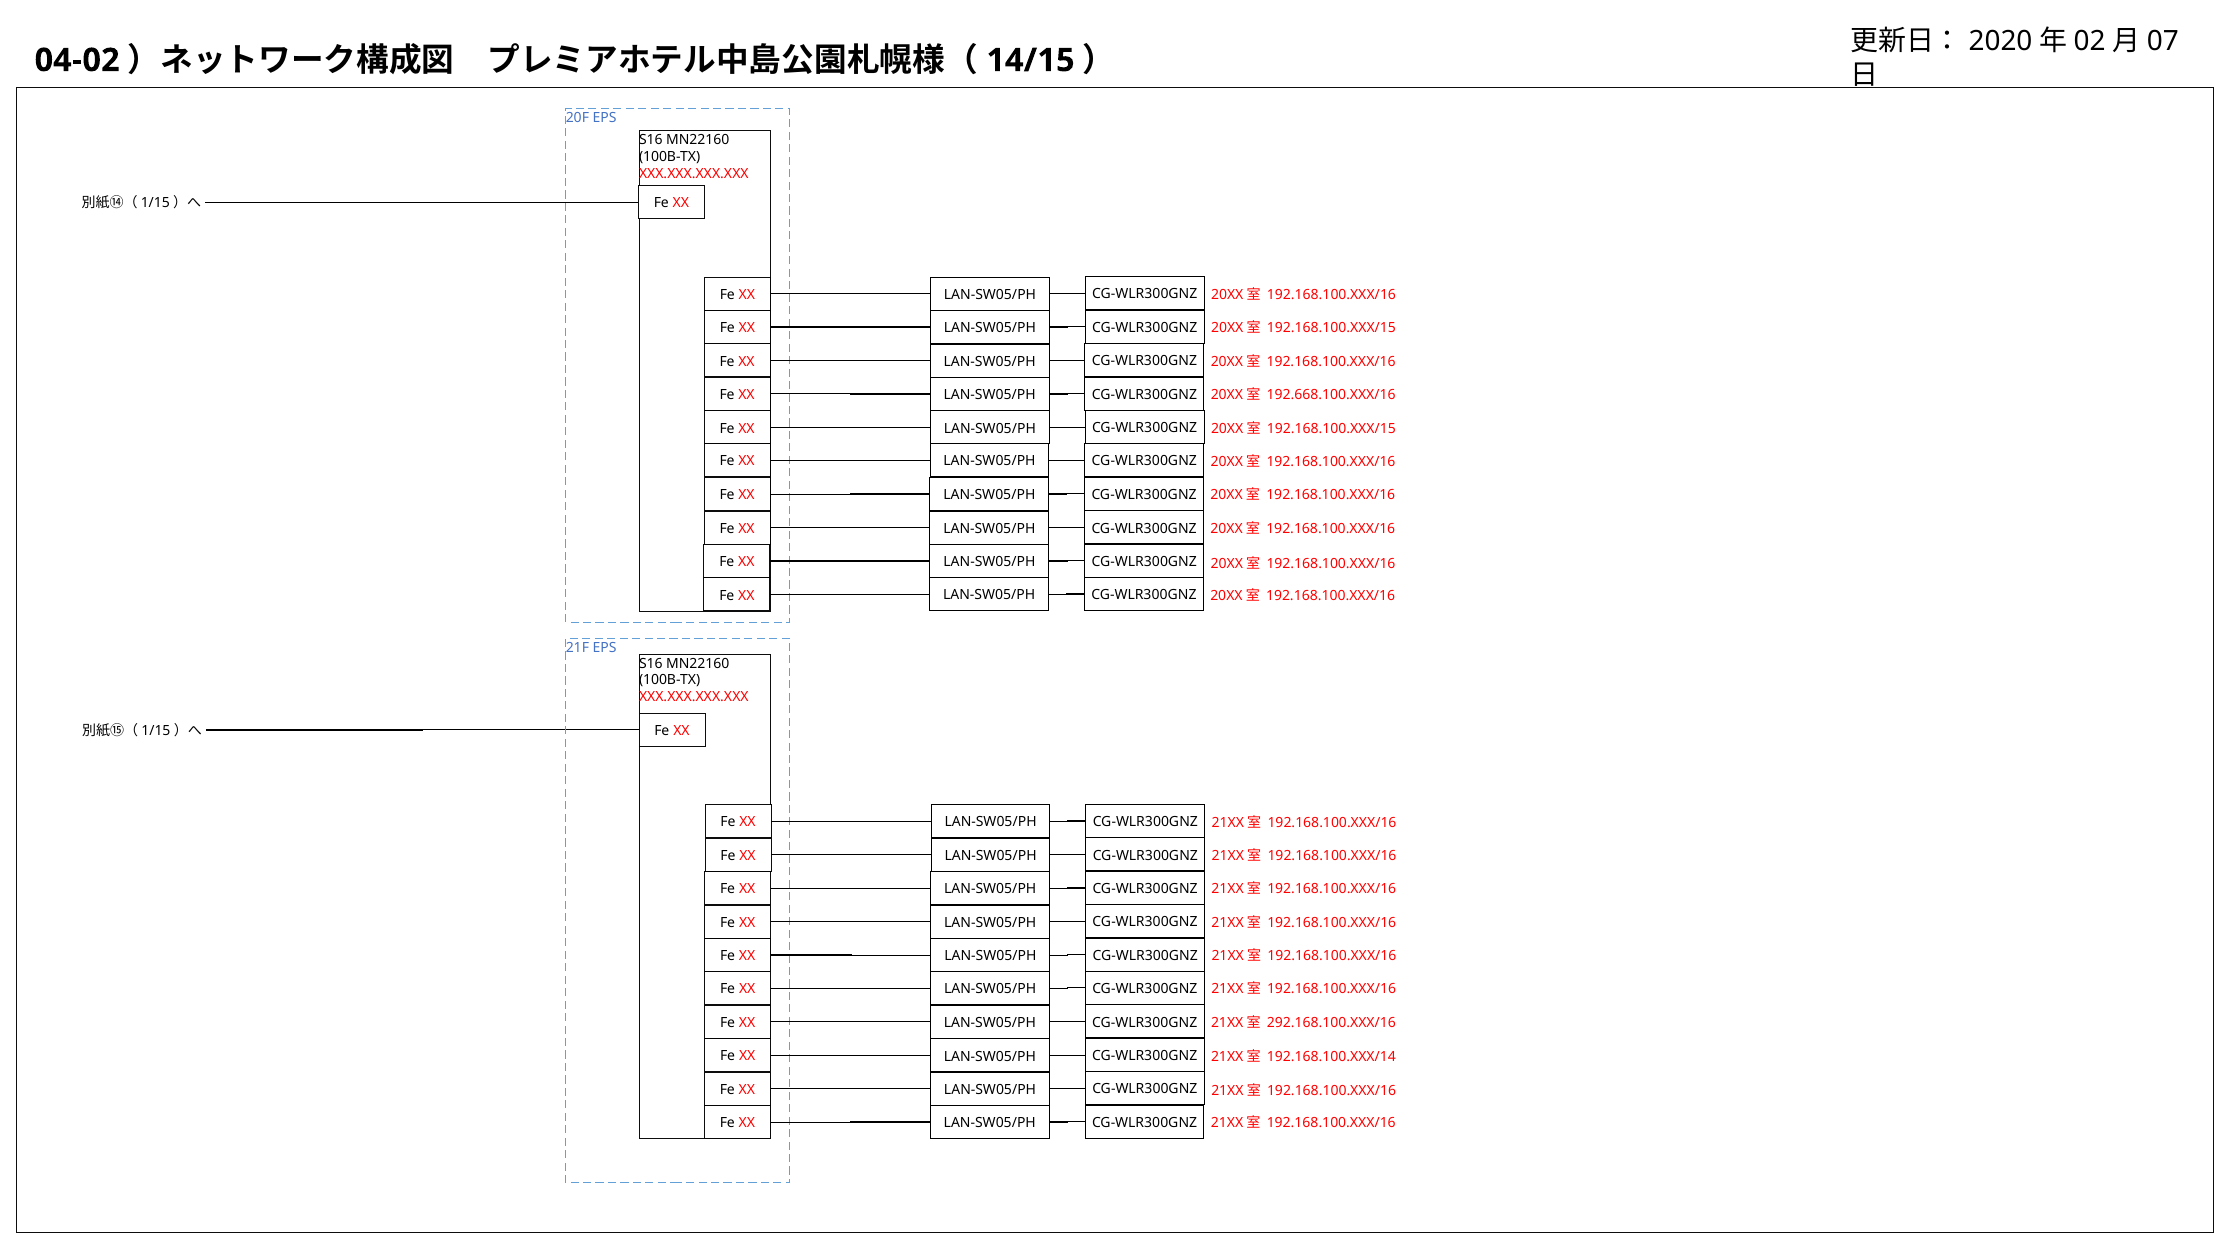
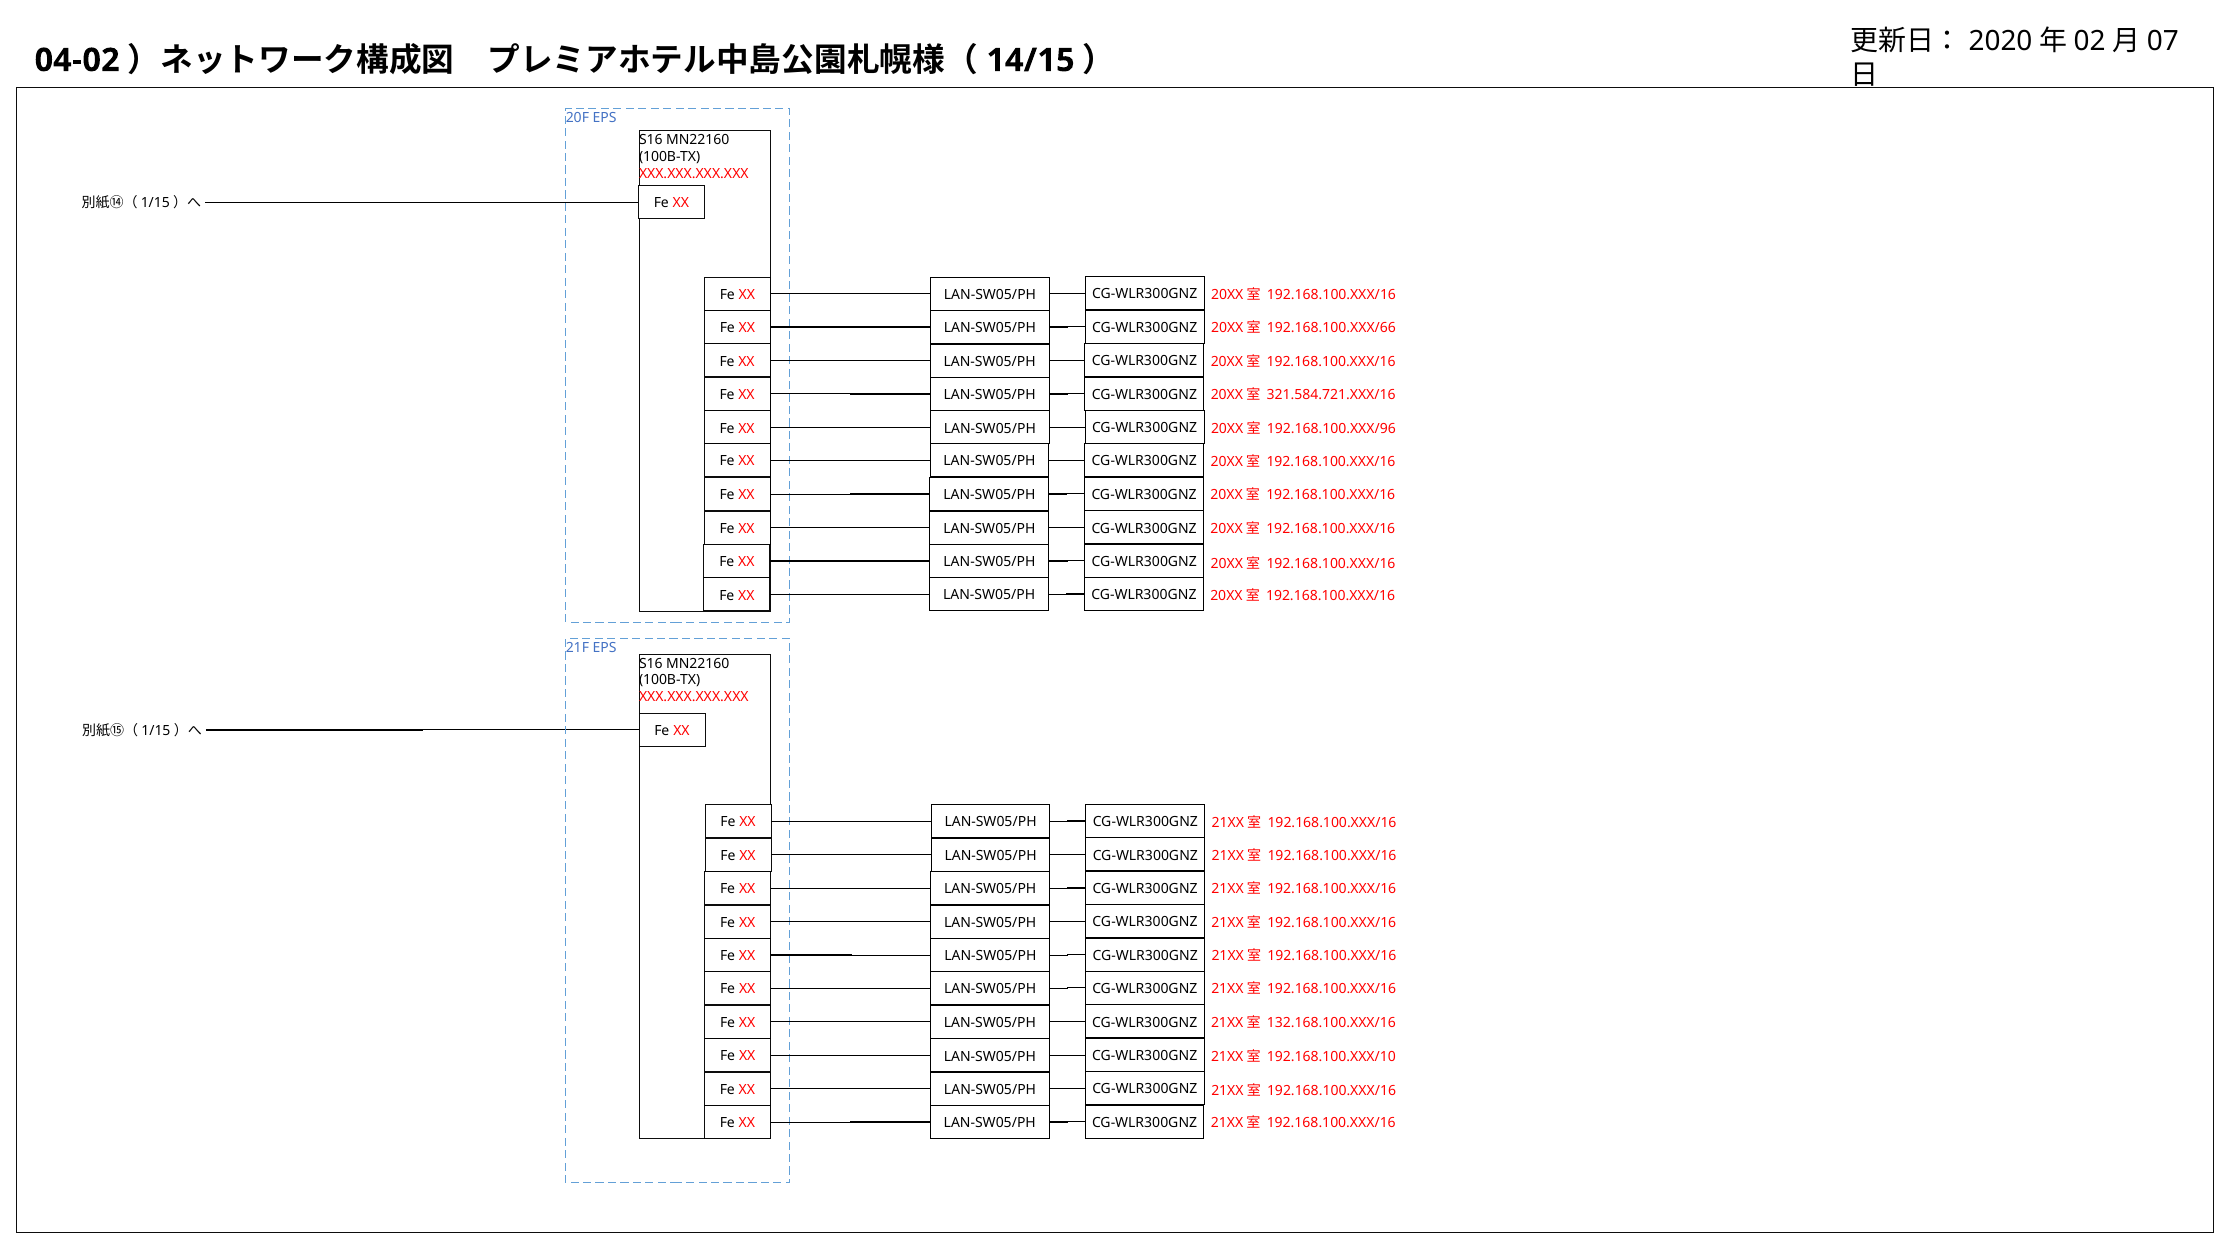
192.168.100.XXX/15: 192.168.100.XXX/15 -> 192.168.100.XXX/66 (1331, 328)
192.668.100.XXX/16: 192.668.100.XXX/16 -> 321.584.721.XXX/16 (1331, 395)
192.168.100.XXX/15: 192.168.100.XXX/15 -> 192.168.100.XXX/96 (1331, 428)
292.168.100.XXX/16: 292.168.100.XXX/16 -> 132.168.100.XXX/16 (1331, 1023)
192.168.100.XXX/14: 192.168.100.XXX/14 -> 192.168.100.XXX/10 (1331, 1056)
